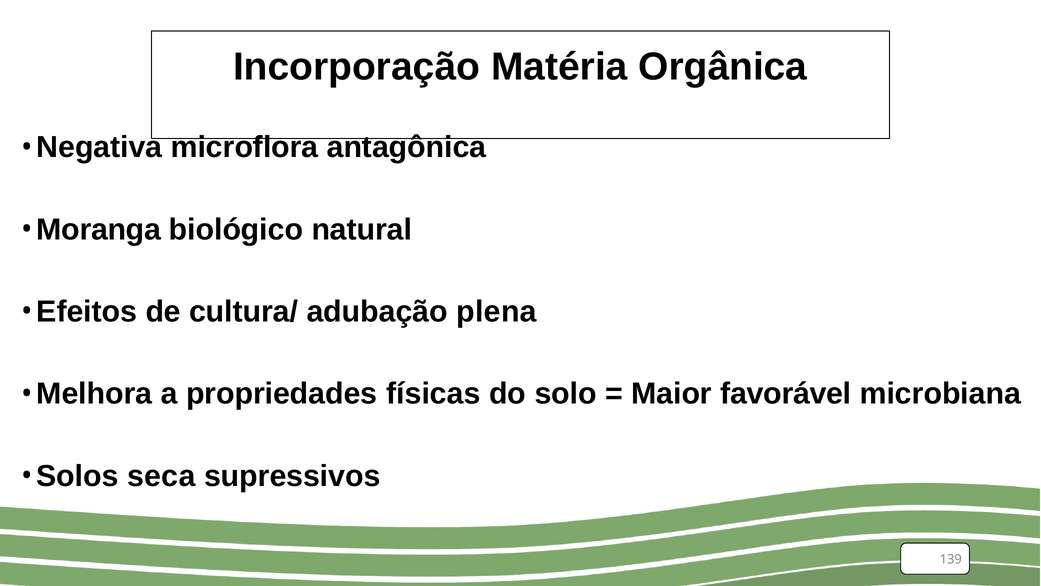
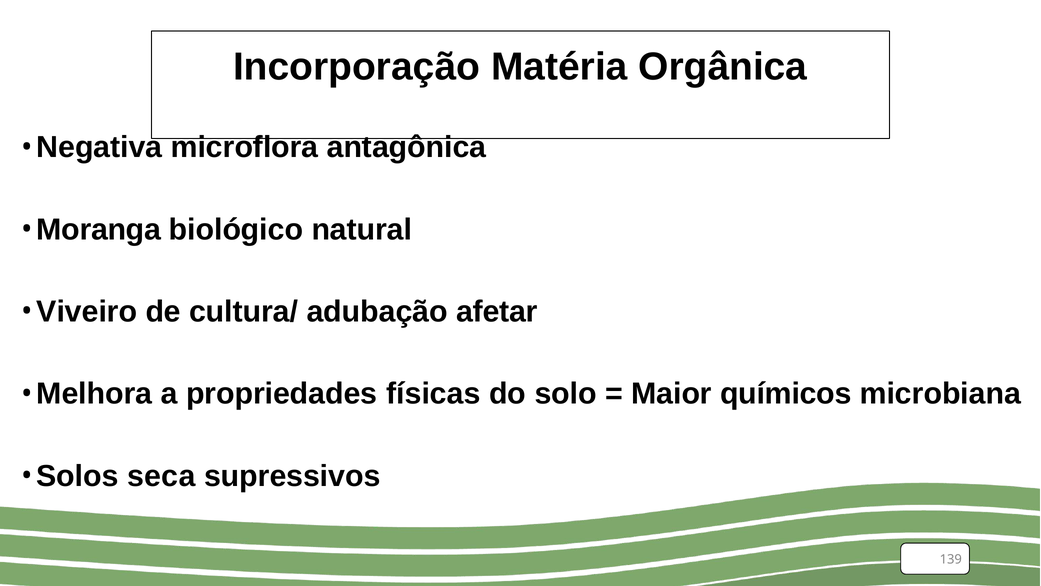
Efeitos: Efeitos -> Viveiro (87, 311)
plena: plena -> afetar (497, 311)
favorável: favorável -> químicos (786, 394)
